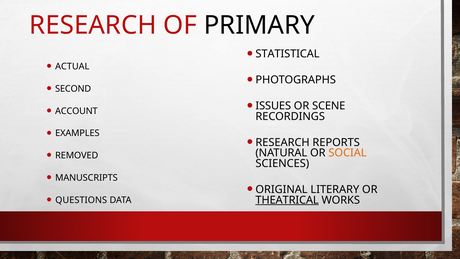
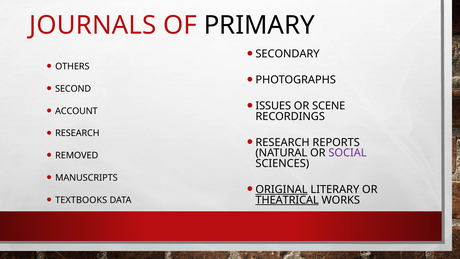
RESEARCH: RESEARCH -> JOURNALS (93, 25)
STATISTICAL: STATISTICAL -> SECONDARY (287, 54)
ACTUAL: ACTUAL -> OTHERS (72, 66)
EXAMPLES: EXAMPLES -> RESEARCH (77, 133)
SOCIAL colour: orange -> purple (348, 153)
ORIGINAL underline: none -> present (282, 189)
QUESTIONS: QUESTIONS -> TEXTBOOKS (81, 200)
